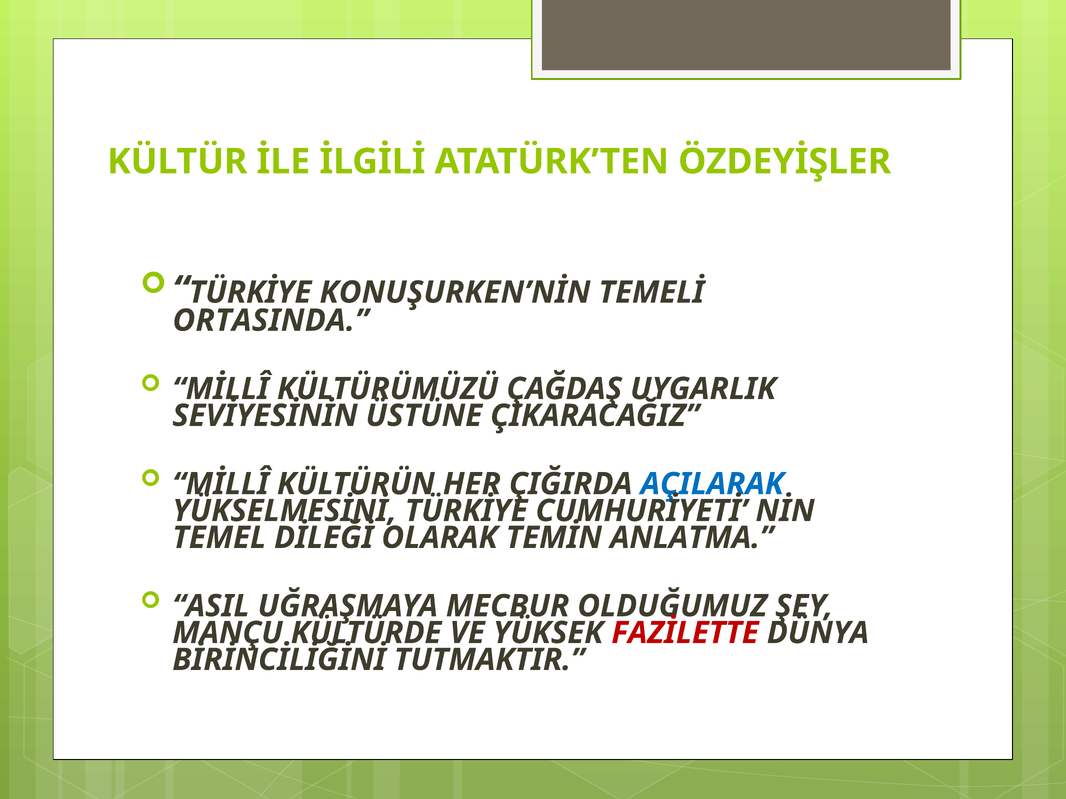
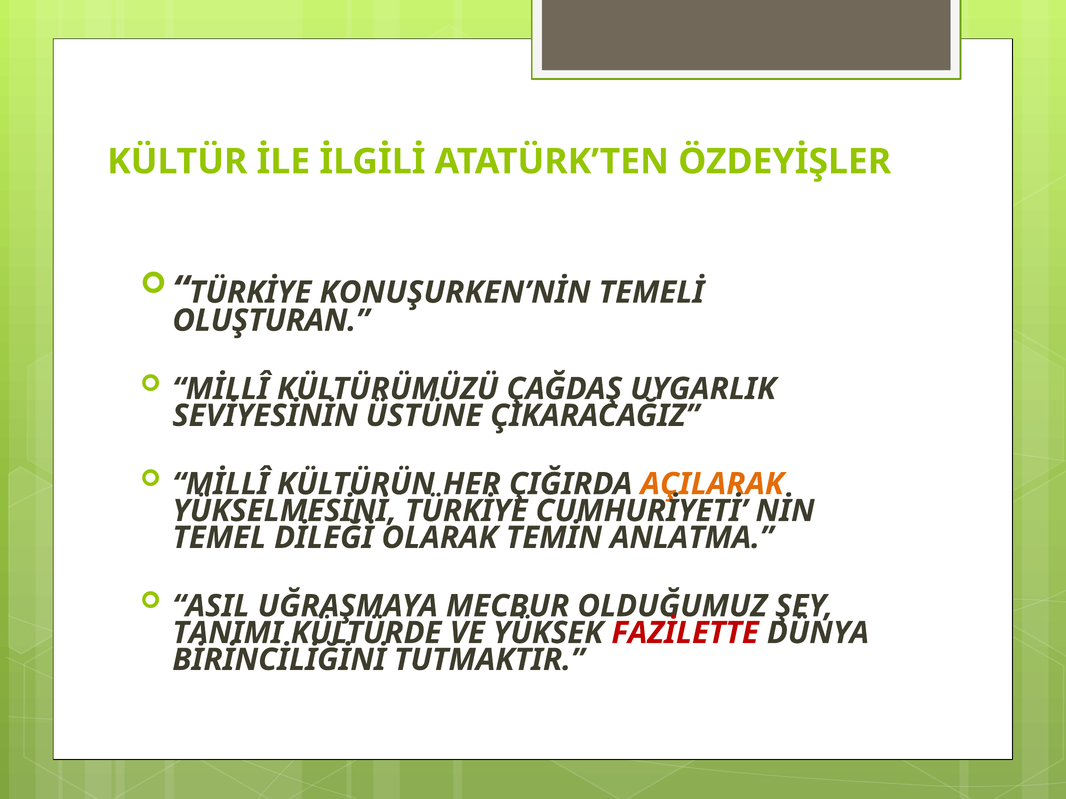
ORTASINDA: ORTASINDA -> OLUŞTURAN (271, 321)
AÇILARAK colour: blue -> orange (712, 484)
MANÇU: MANÇU -> TANIMI (228, 633)
